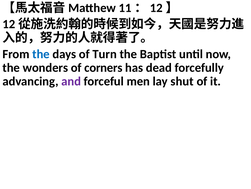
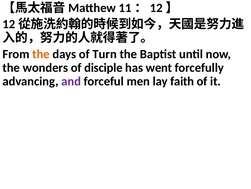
the colour: blue -> orange (41, 54)
corners: corners -> disciple (103, 67)
dead: dead -> went (159, 67)
shut: shut -> faith (182, 81)
